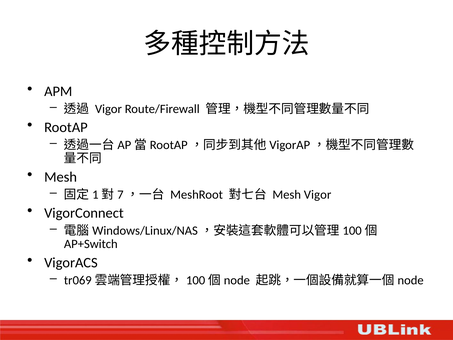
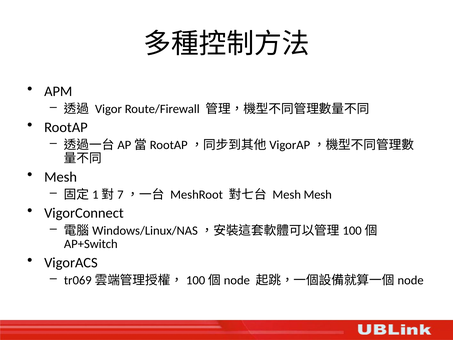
Mesh Vigor: Vigor -> Mesh (318, 194)
